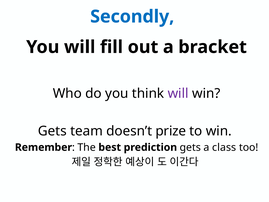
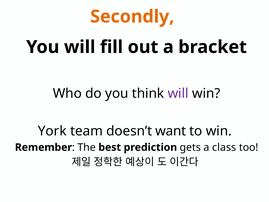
Secondly colour: blue -> orange (132, 17)
Gets: Gets -> York (52, 131)
prize: prize -> want (171, 131)
